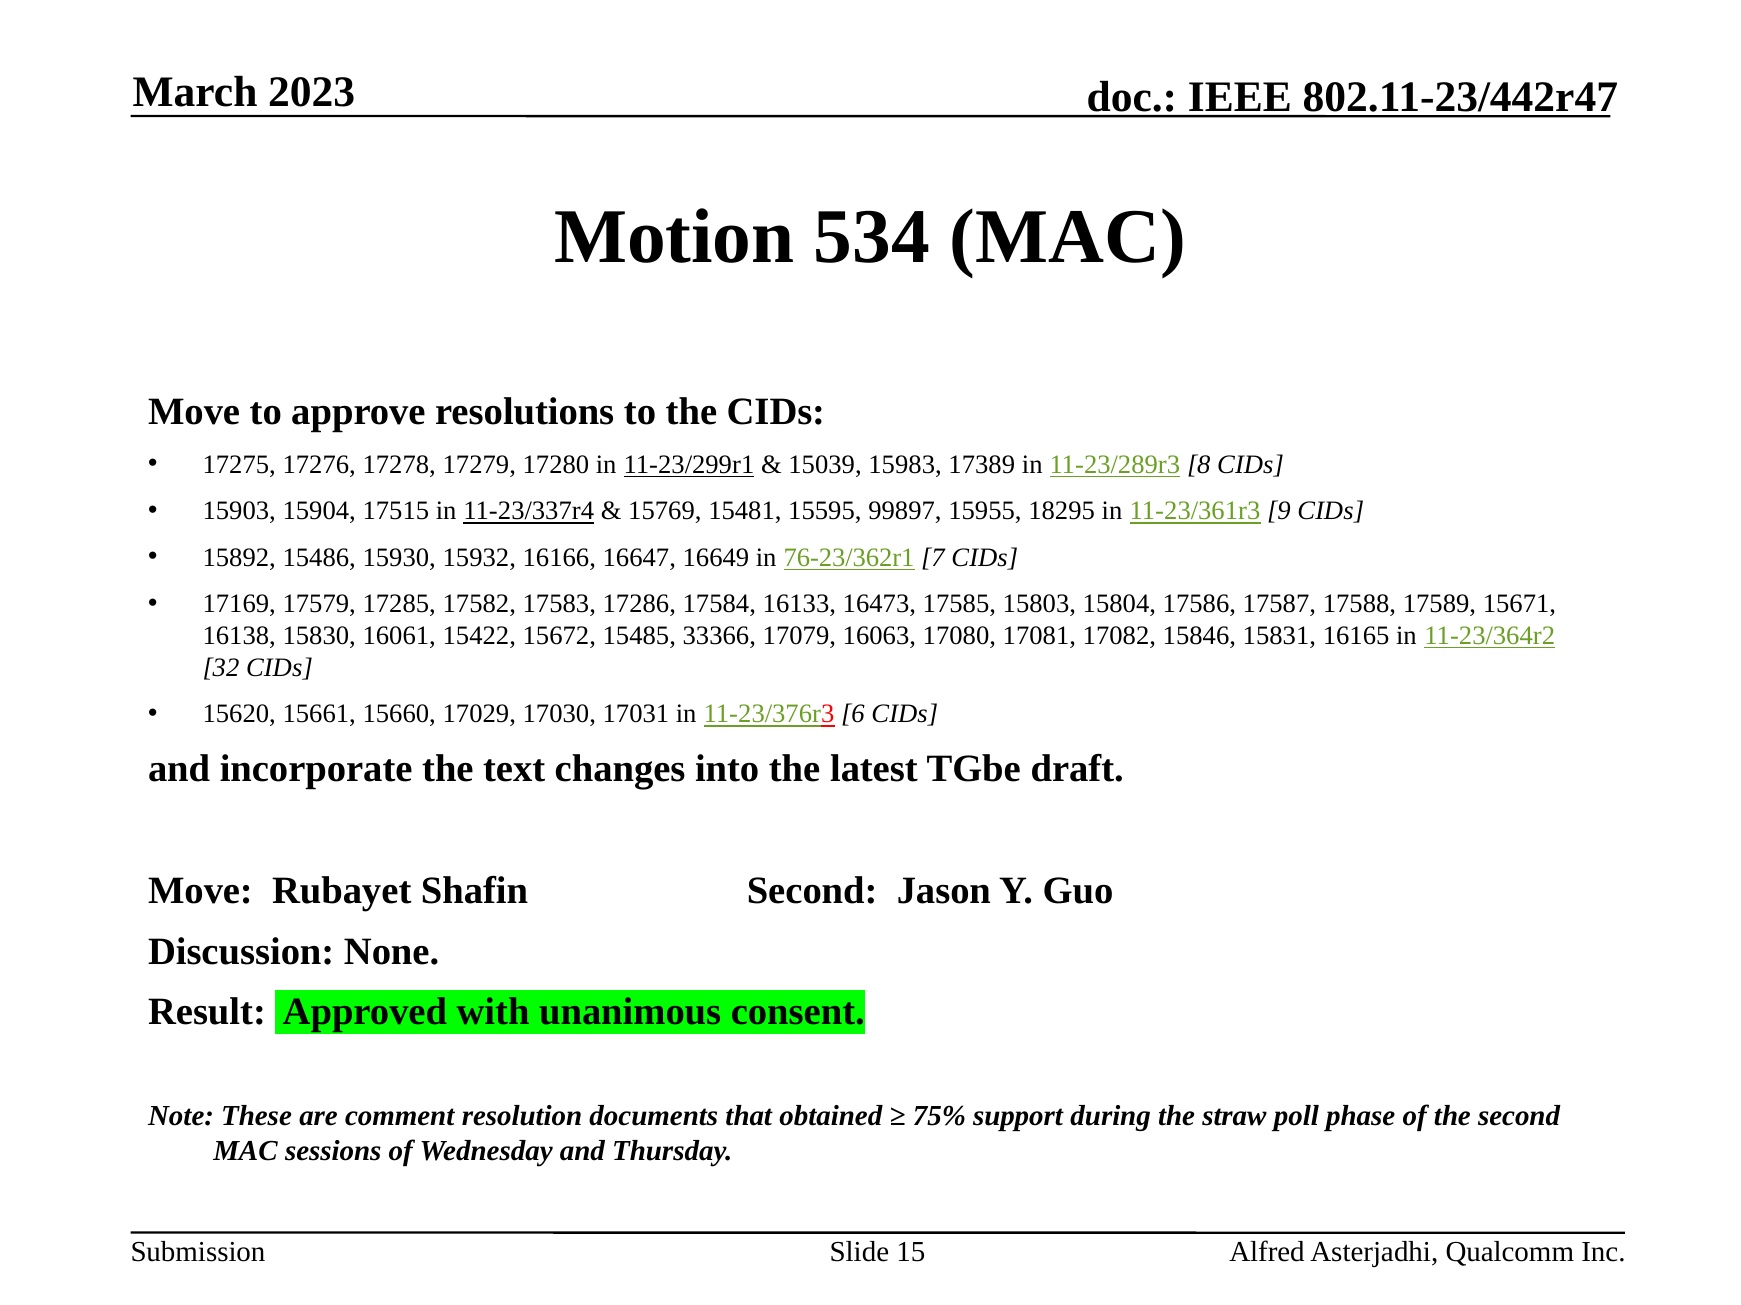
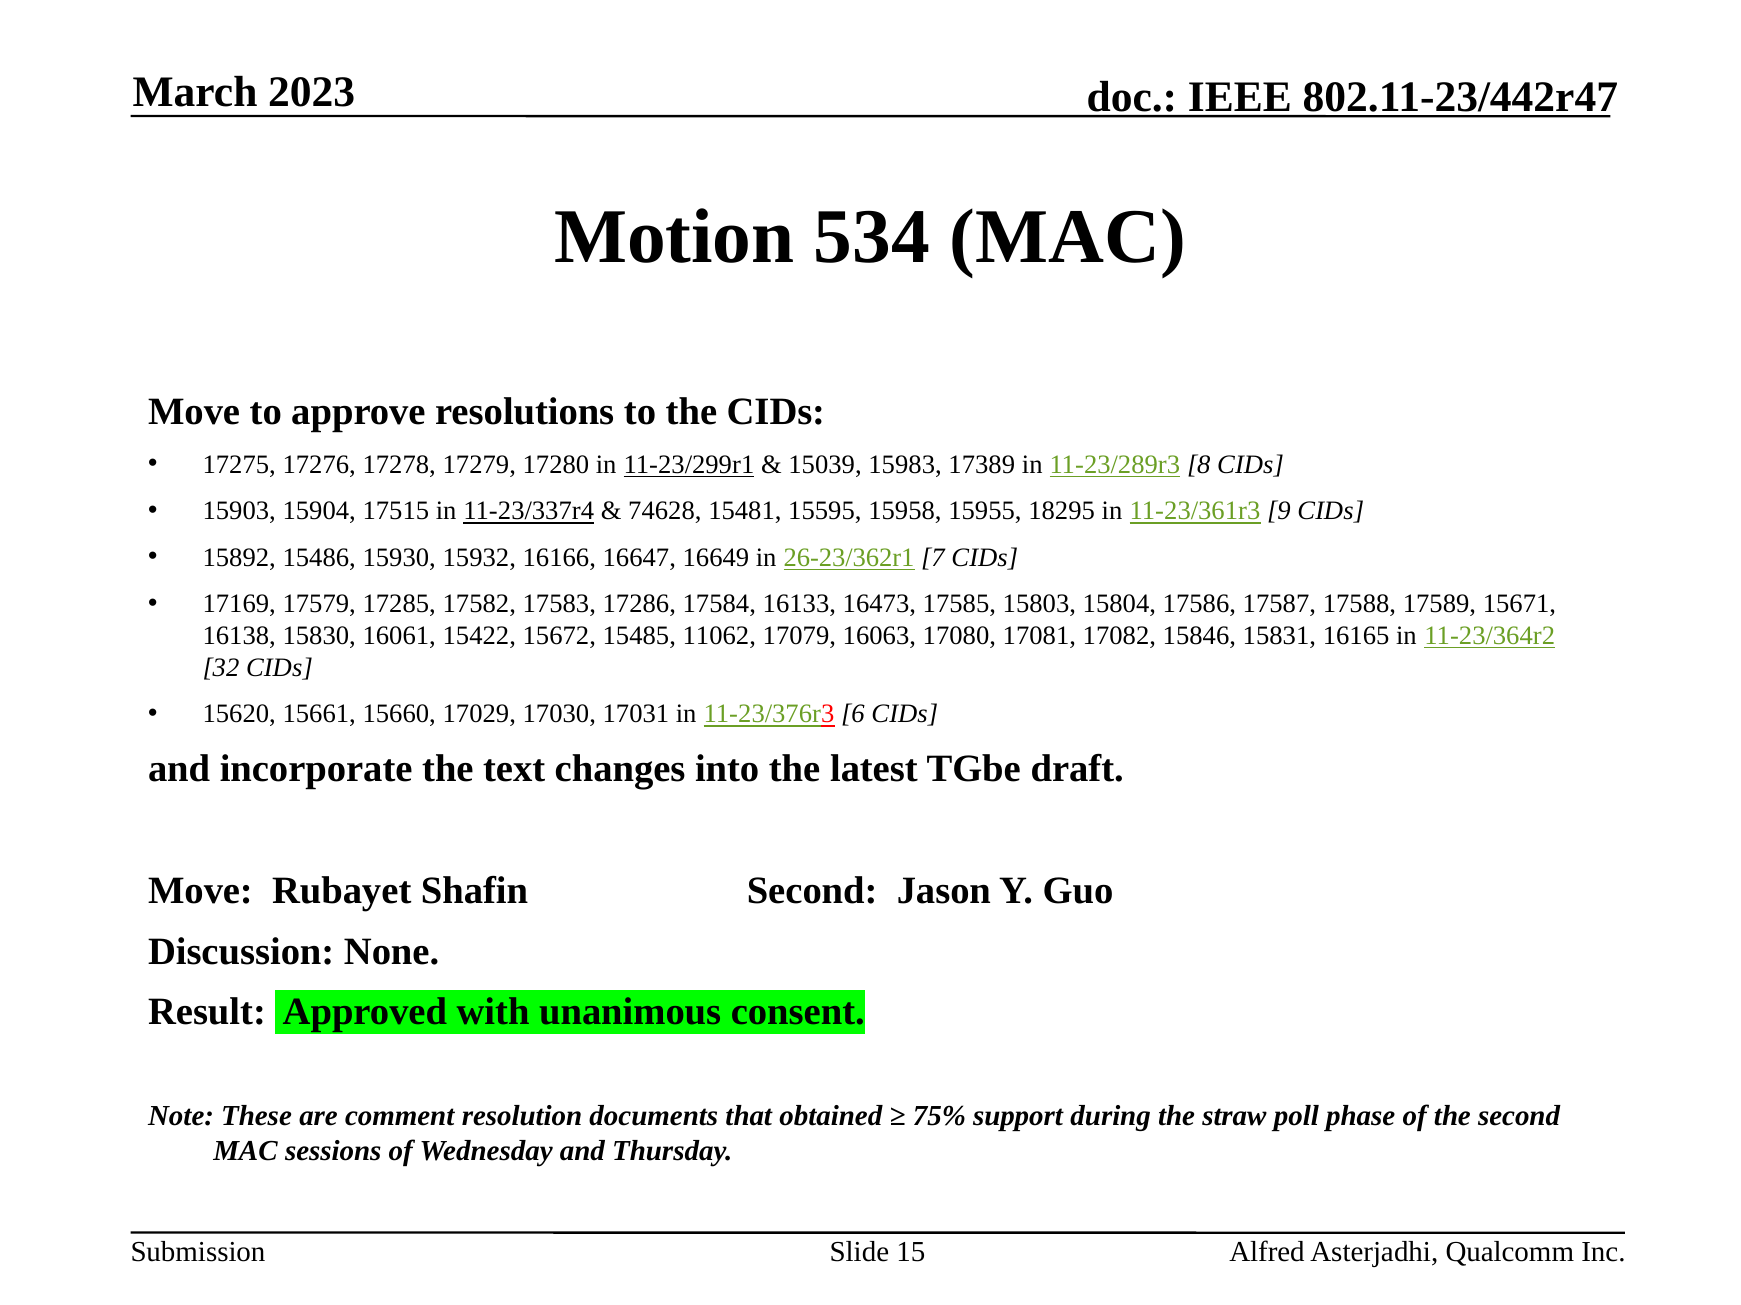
15769: 15769 -> 74628 (665, 511)
99897: 99897 -> 15958 (905, 511)
76-23/362r1: 76-23/362r1 -> 26-23/362r1 (849, 558)
33366: 33366 -> 11062 (719, 636)
